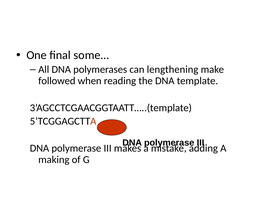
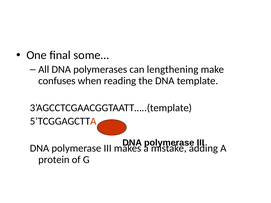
followed: followed -> confuses (57, 81)
making: making -> protein (54, 160)
